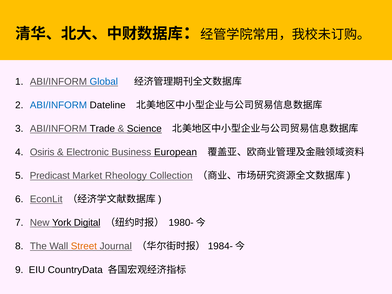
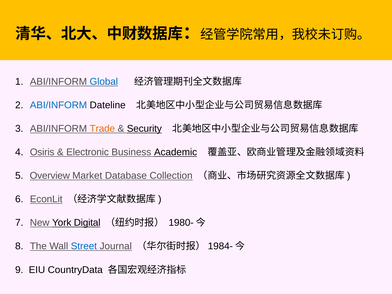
Trade colour: black -> orange (102, 129)
Science: Science -> Security (144, 129)
European: European -> Academic (176, 152)
Predicast: Predicast -> Overview (50, 176)
Rheology: Rheology -> Database (126, 176)
Street colour: orange -> blue (84, 246)
